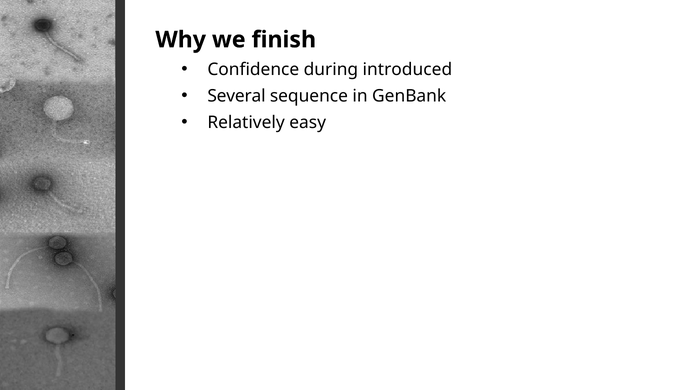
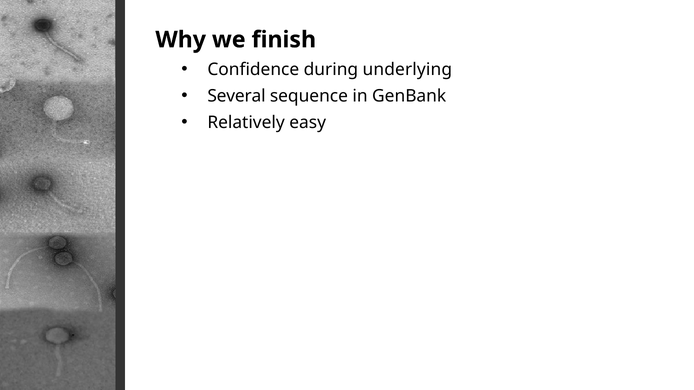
introduced: introduced -> underlying (407, 69)
